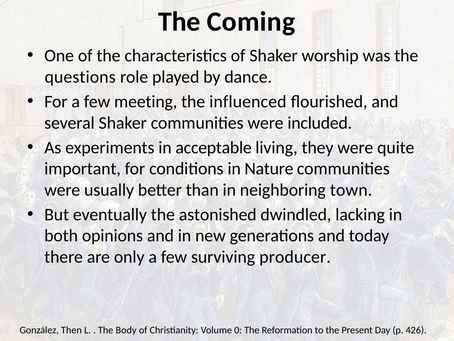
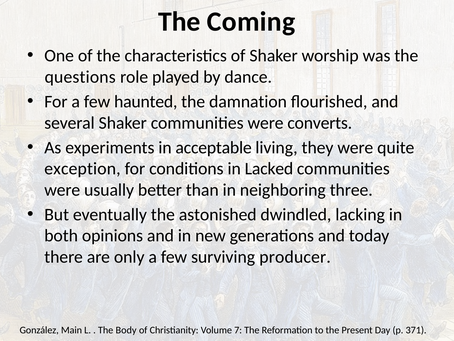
meeting: meeting -> haunted (146, 102)
influenced: influenced -> damnation (248, 102)
included: included -> converts (320, 123)
important: important -> exception (82, 168)
Nature: Nature -> Lacked (269, 168)
town: town -> three (351, 190)
Then: Then -> Main (72, 330)
0: 0 -> 7 (238, 330)
426: 426 -> 371 (416, 330)
